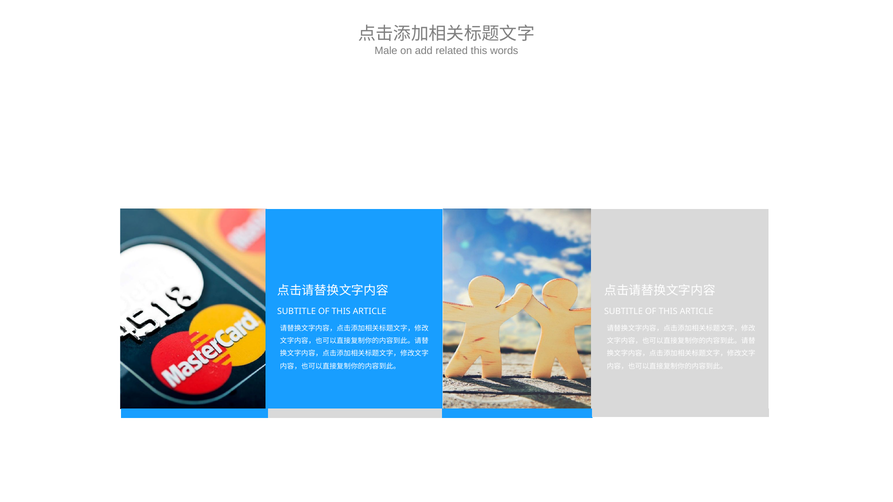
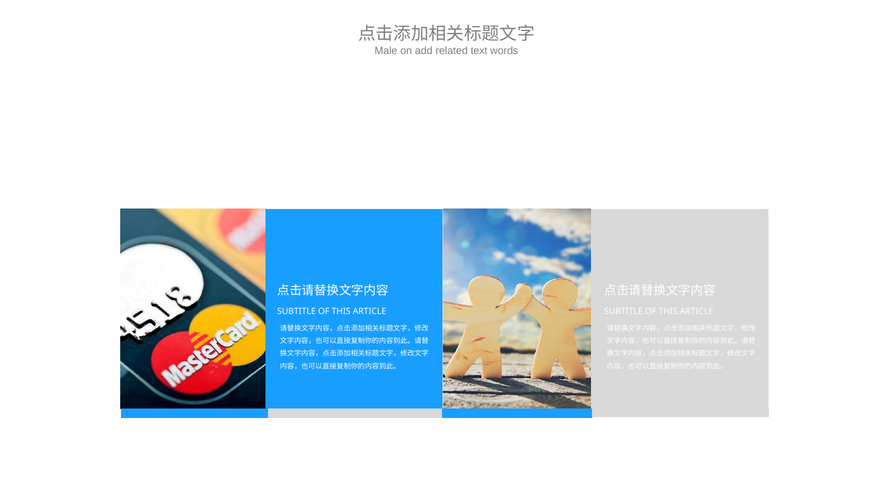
related this: this -> text (479, 51)
